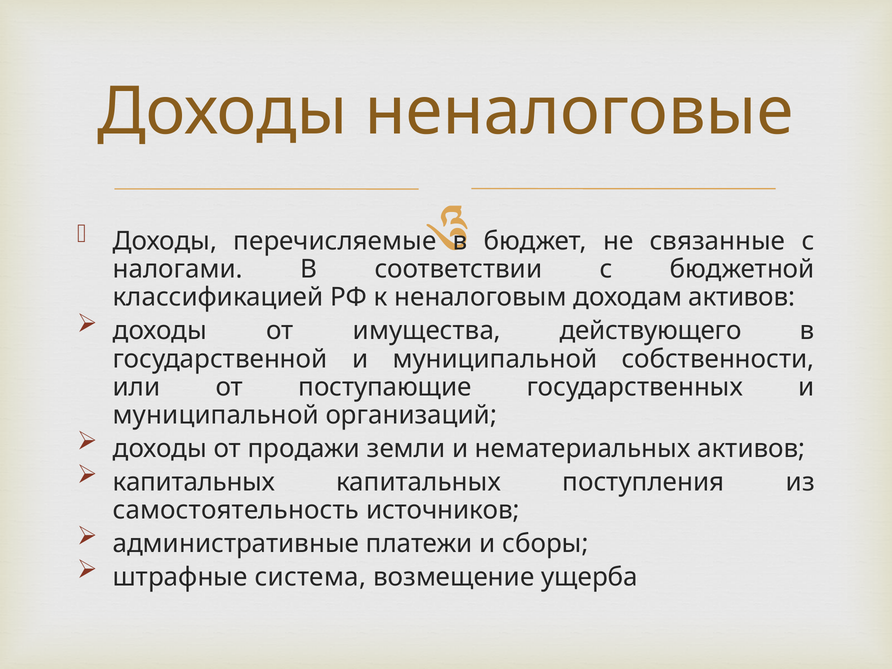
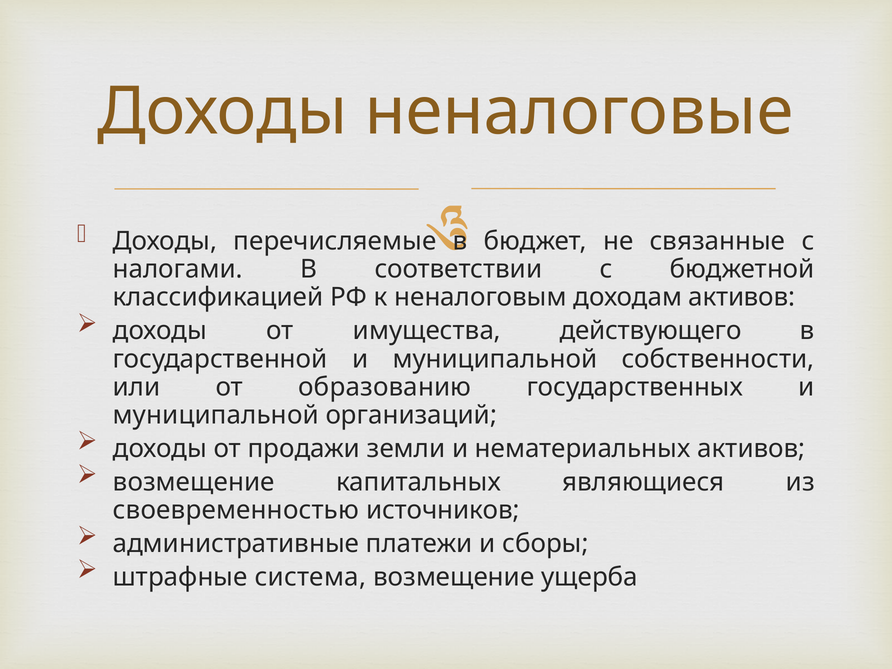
поступающие: поступающие -> образованию (385, 387)
капитальных: капитальных -> возмещение (194, 482)
поступления: поступления -> являющиеся (643, 482)
самостоятельность: самостоятельность -> своевременностью (236, 510)
